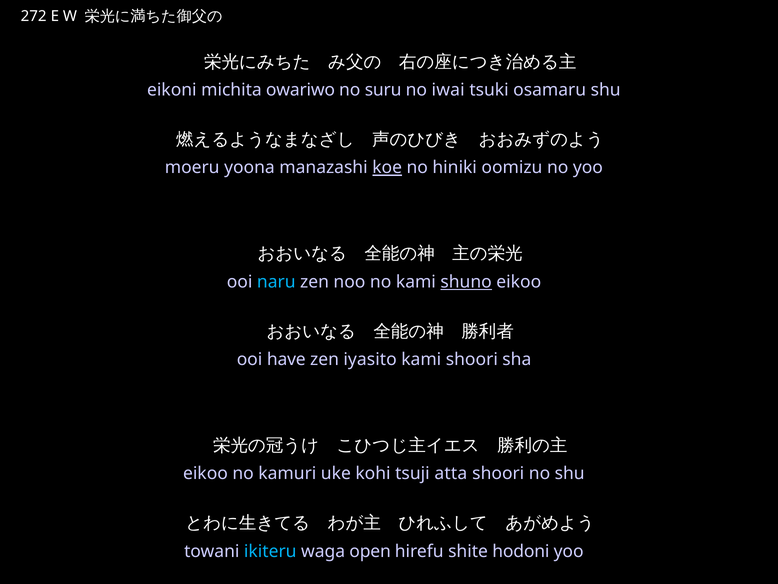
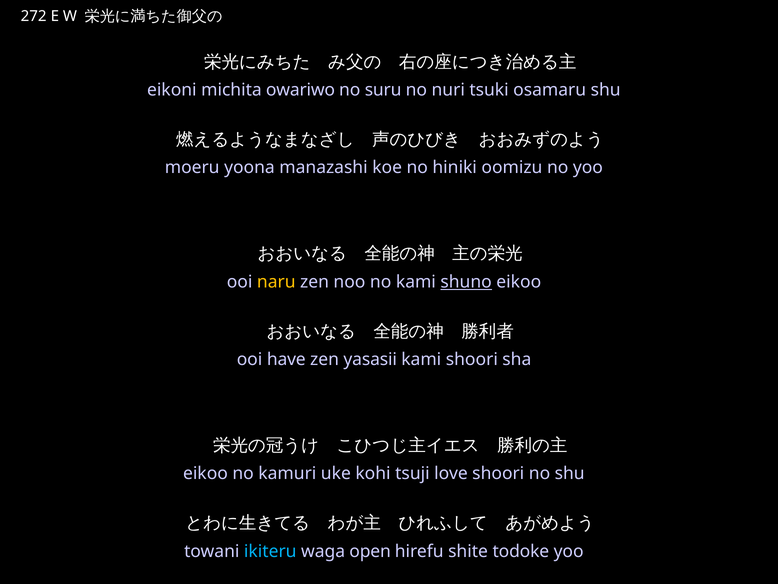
iwai: iwai -> nuri (448, 90)
koe underline: present -> none (387, 168)
naru colour: light blue -> yellow (276, 282)
iyasito: iyasito -> yasasii (370, 359)
atta: atta -> love (451, 473)
hodoni: hodoni -> todoke (521, 551)
